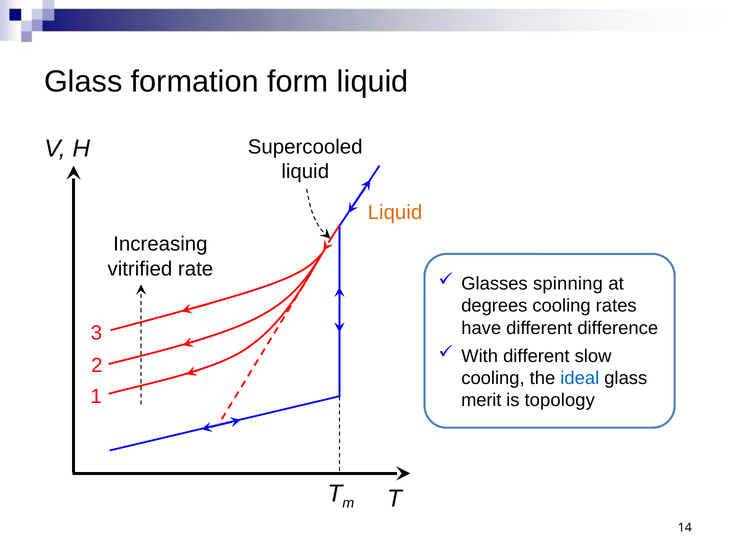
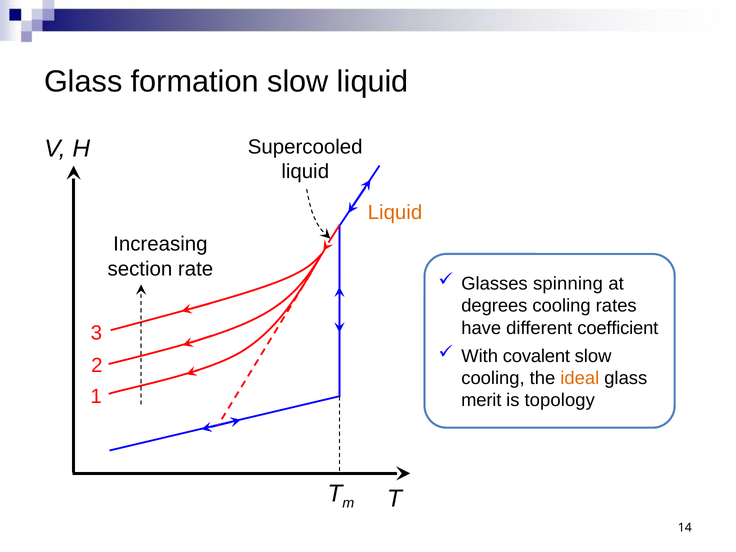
formation form: form -> slow (298, 82)
vitrified: vitrified -> section (140, 269)
difference: difference -> coefficient (618, 328)
With different: different -> covalent (536, 356)
ideal colour: blue -> orange (580, 378)
